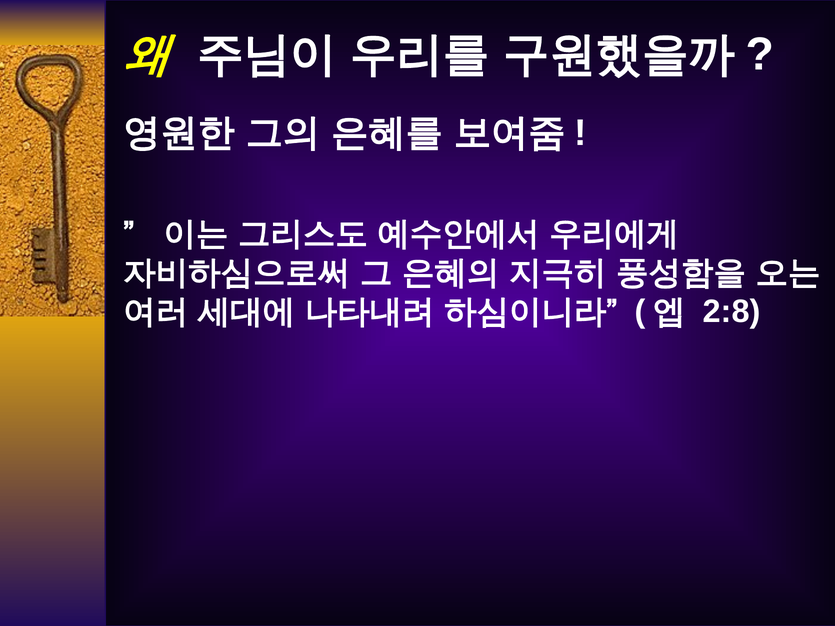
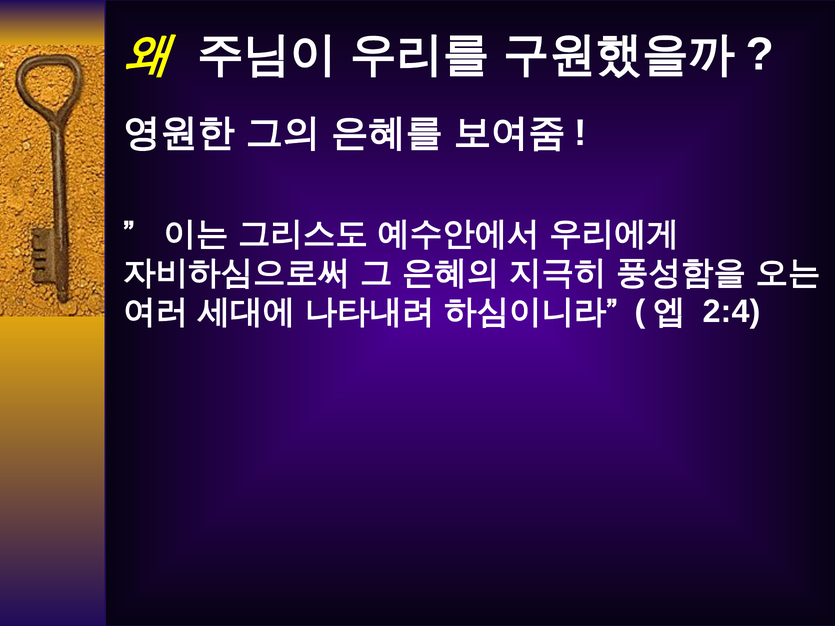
2:8: 2:8 -> 2:4 (732, 312)
